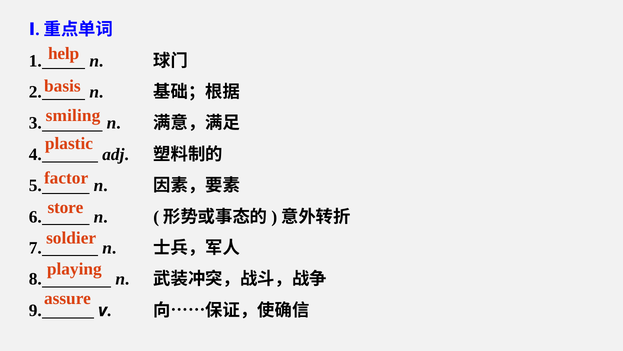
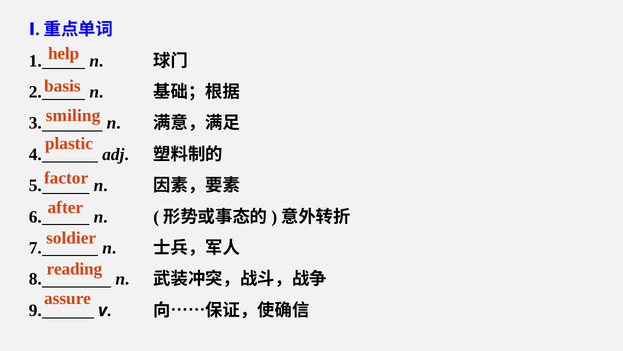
store: store -> after (65, 207)
playing: playing -> reading (74, 269)
